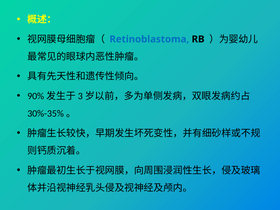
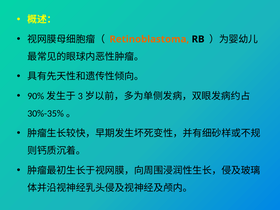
Retinoblastoma colour: blue -> orange (149, 39)
